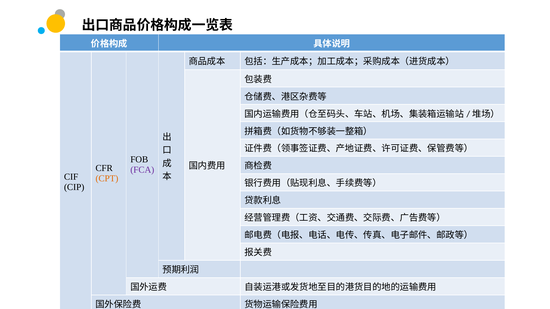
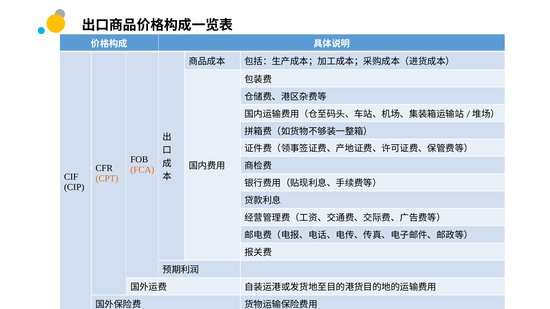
FCA colour: purple -> orange (142, 170)
